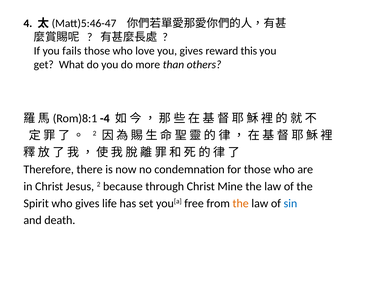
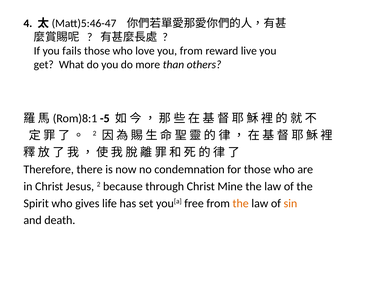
you gives: gives -> from (191, 51)
this: this -> live (249, 51)
-4: -4 -> -5 (105, 118)
sin colour: blue -> orange (290, 203)
